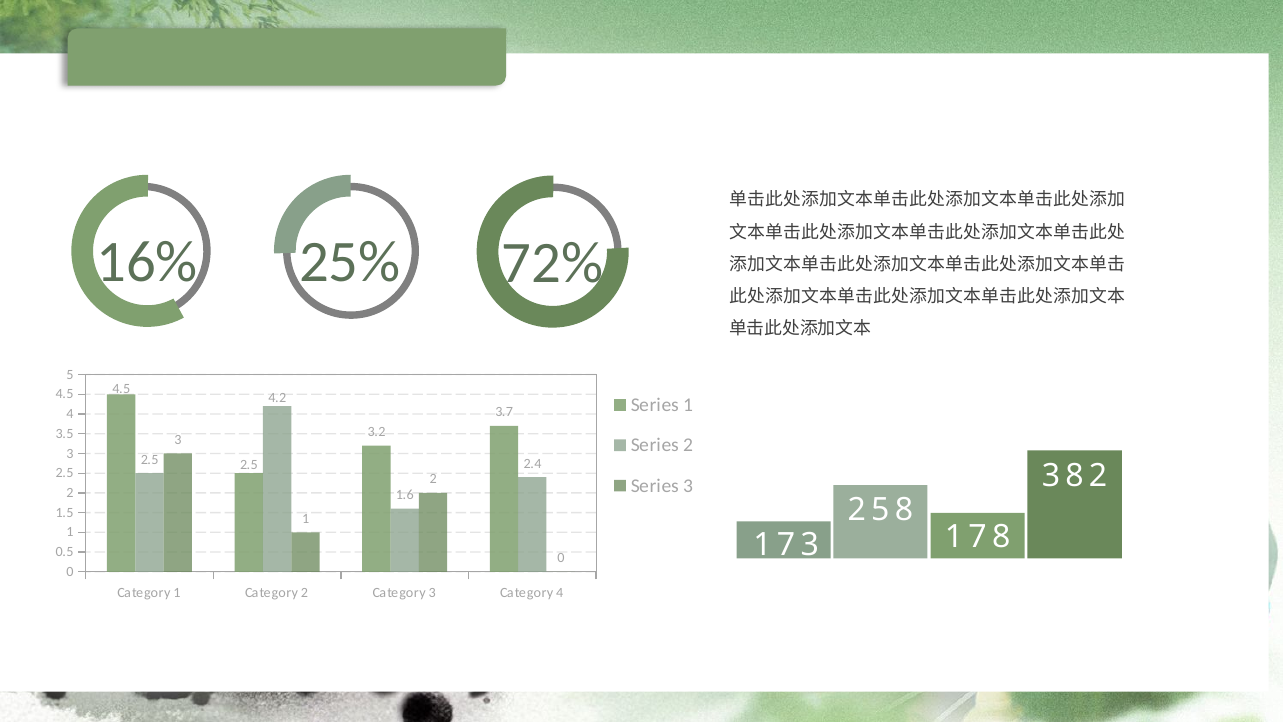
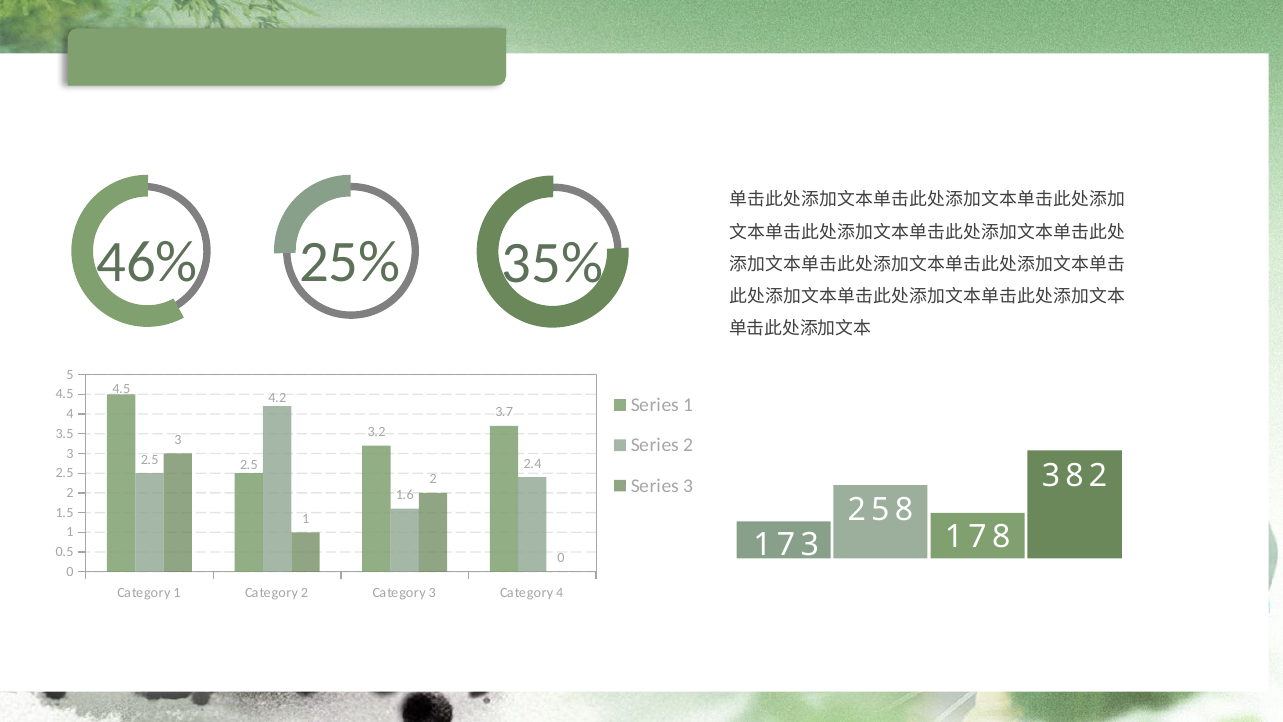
16%: 16% -> 46% (147, 262)
72%: 72% -> 35% (553, 263)
